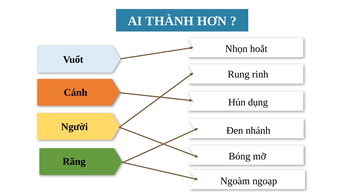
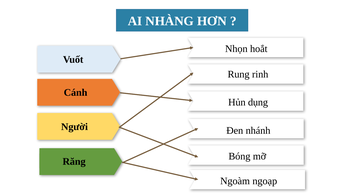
THÀNH: THÀNH -> NHÀNG (170, 21)
